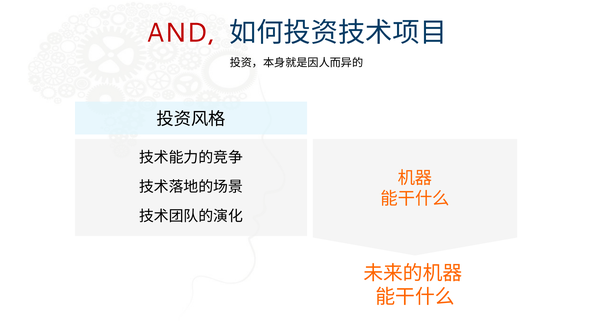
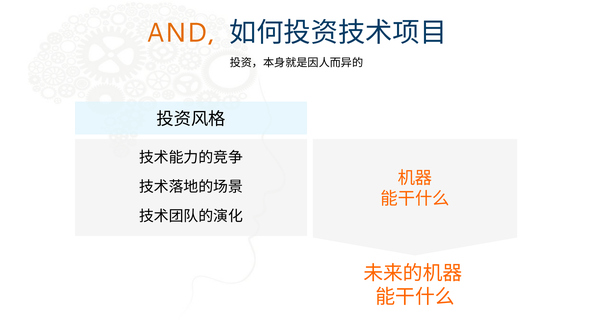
AND colour: red -> orange (181, 33)
